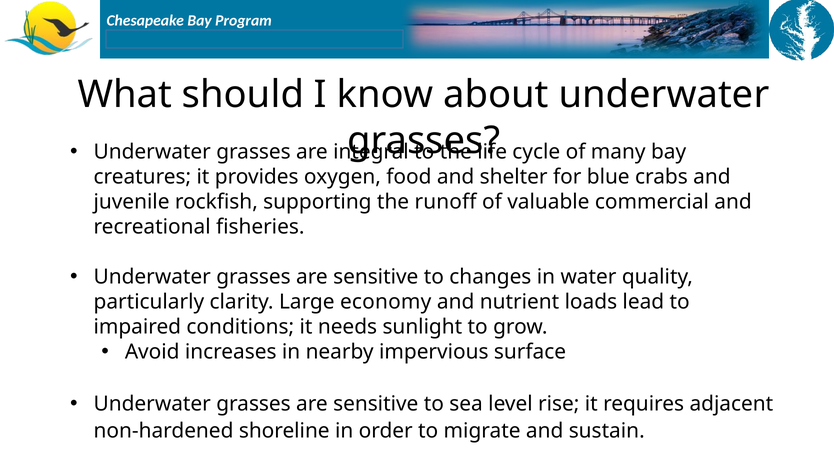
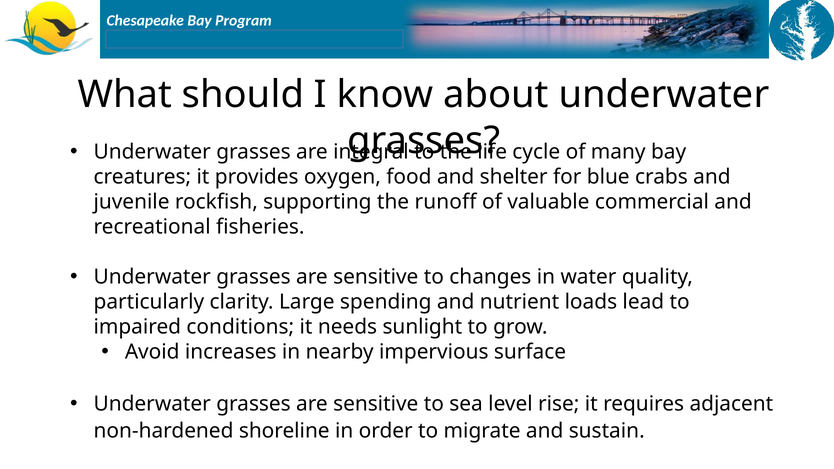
economy: economy -> spending (386, 302)
